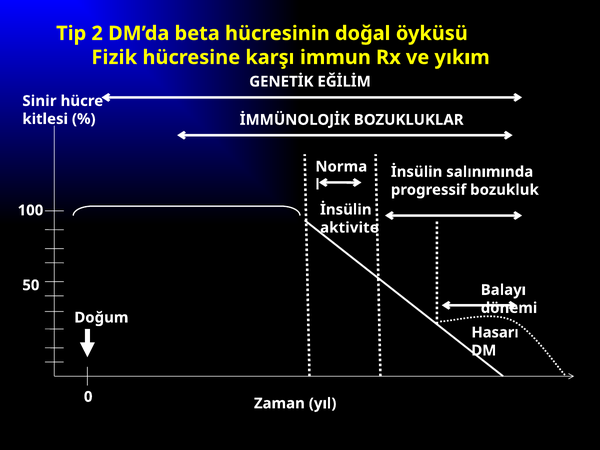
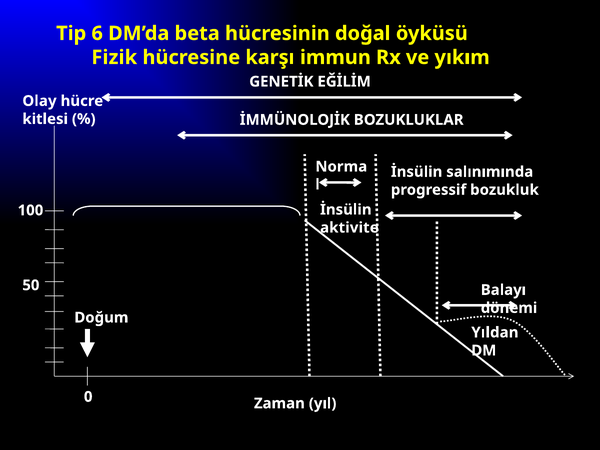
2: 2 -> 6 (97, 33)
Sinir: Sinir -> Olay (39, 101)
Hasarı: Hasarı -> Yıldan (495, 332)
